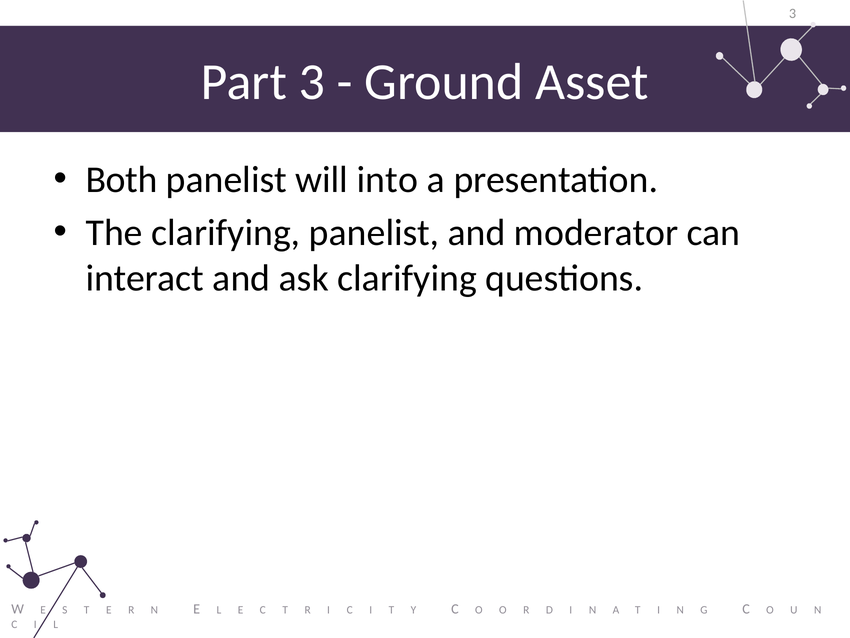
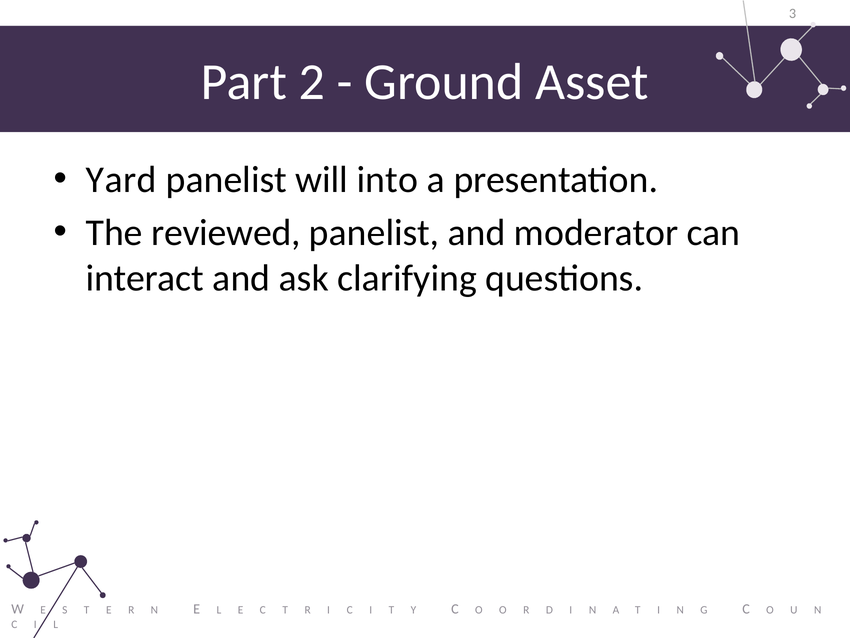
Part 3: 3 -> 2 (312, 82)
Both: Both -> Yard (121, 180)
The clarifying: clarifying -> reviewed (226, 233)
